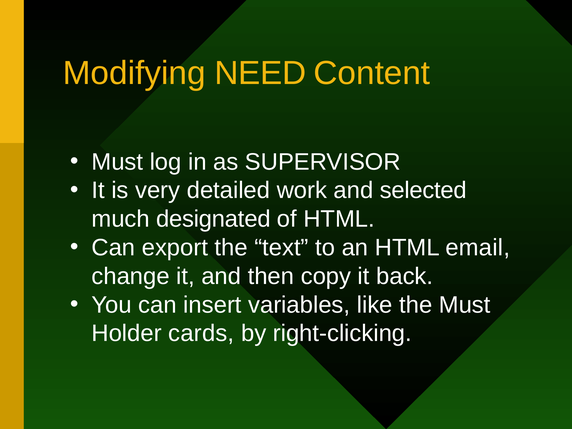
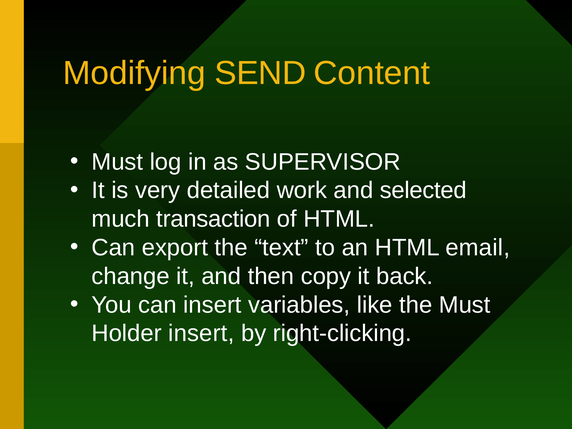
NEED: NEED -> SEND (260, 73)
designated: designated -> transaction (213, 219)
Holder cards: cards -> insert (201, 333)
